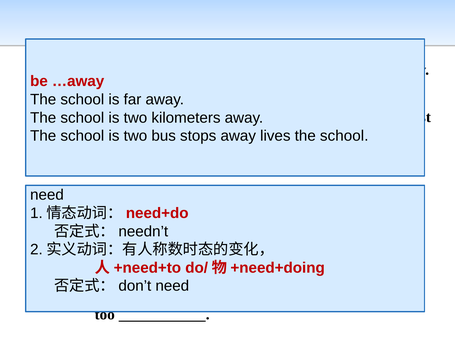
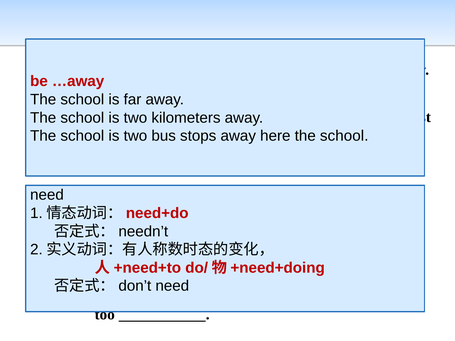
lives: lives -> here (275, 136)
